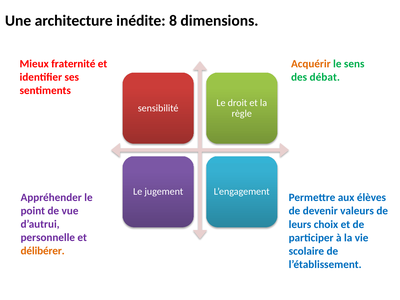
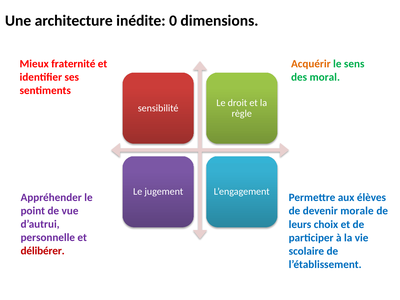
8: 8 -> 0 (173, 21)
débat: débat -> moral (325, 77)
valeurs: valeurs -> morale (357, 211)
délibérer colour: orange -> red (43, 251)
